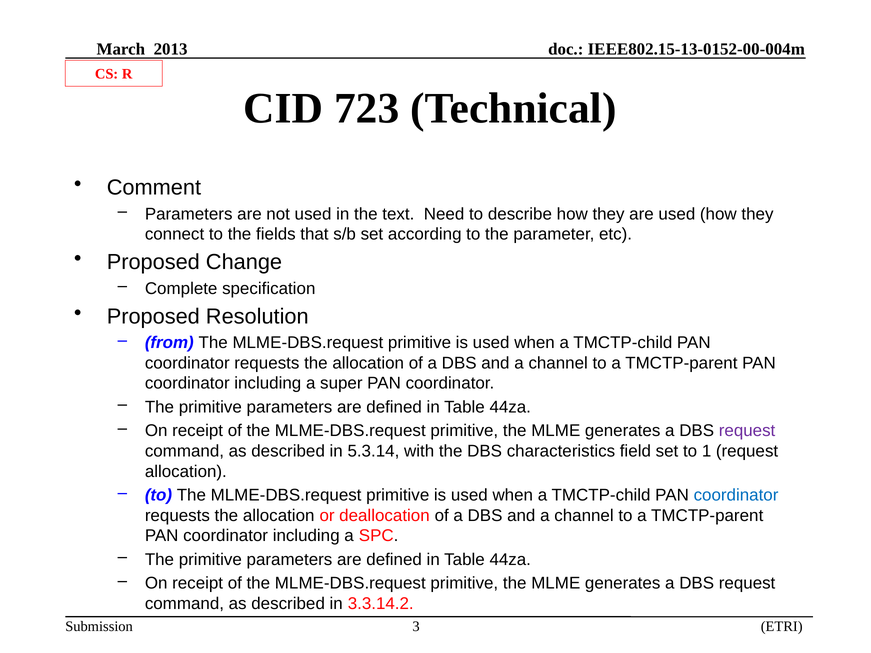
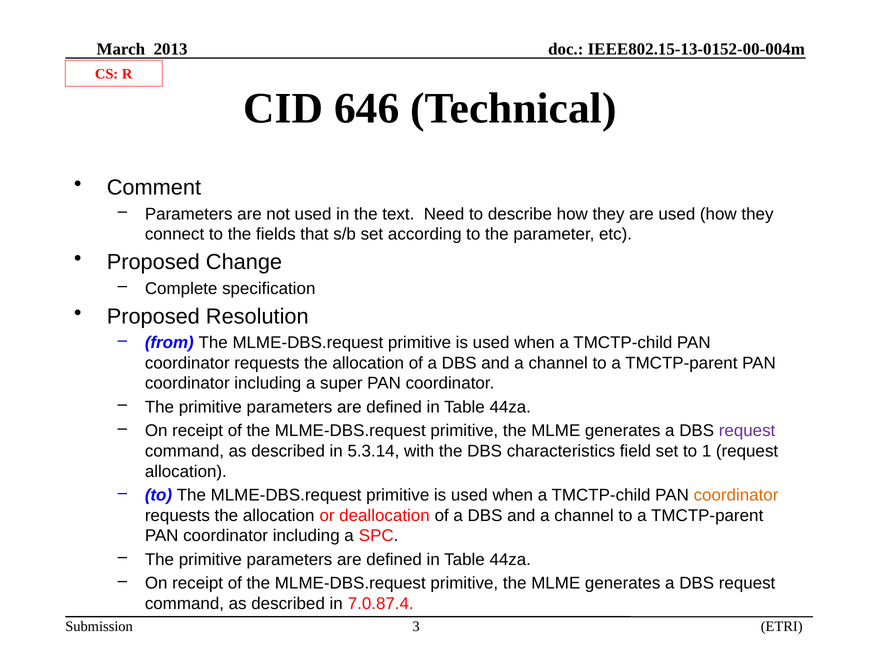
723: 723 -> 646 (367, 108)
coordinator colour: blue -> orange (736, 495)
3.3.14.2: 3.3.14.2 -> 7.0.87.4 (381, 604)
